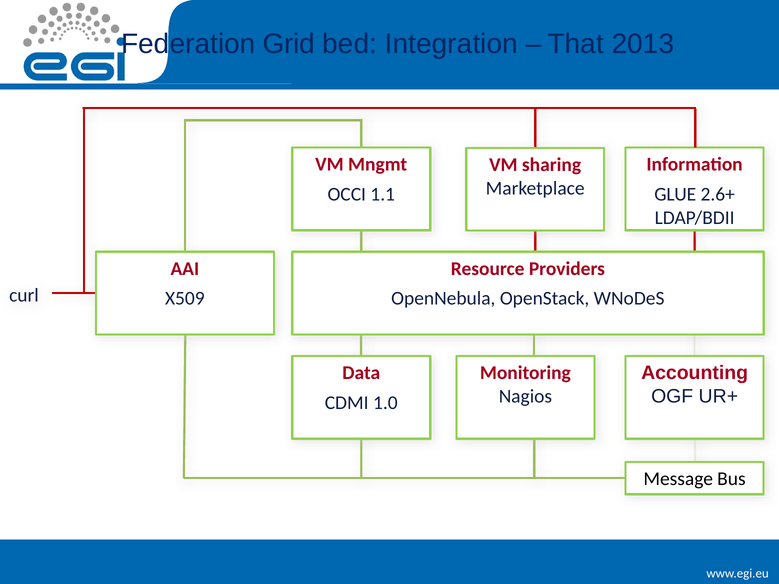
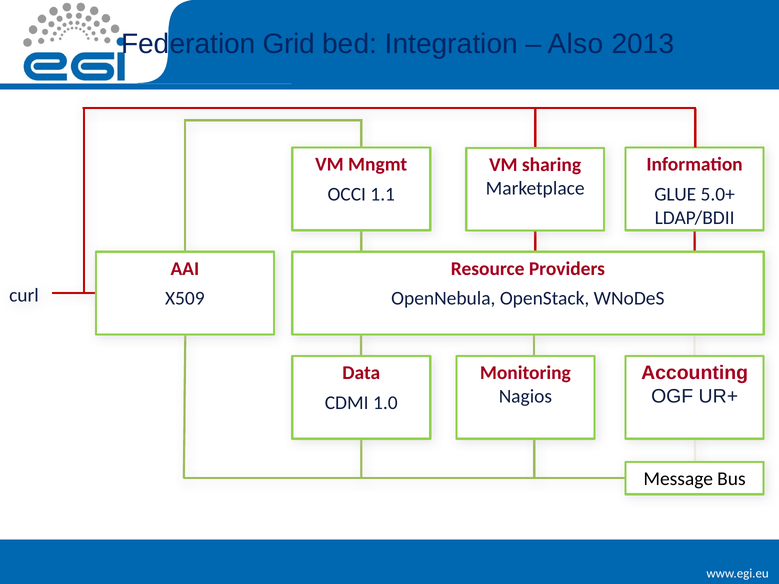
That: That -> Also (576, 44)
2.6+: 2.6+ -> 5.0+ (718, 194)
